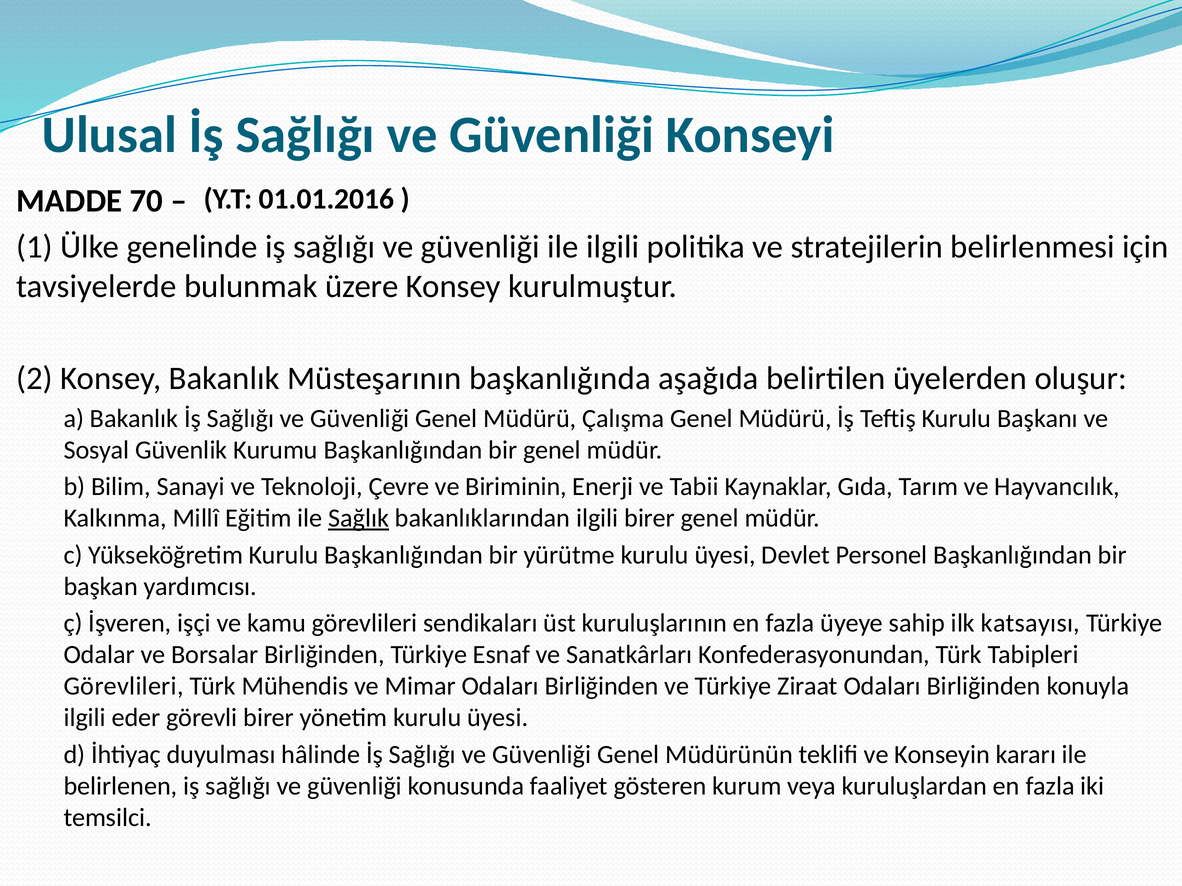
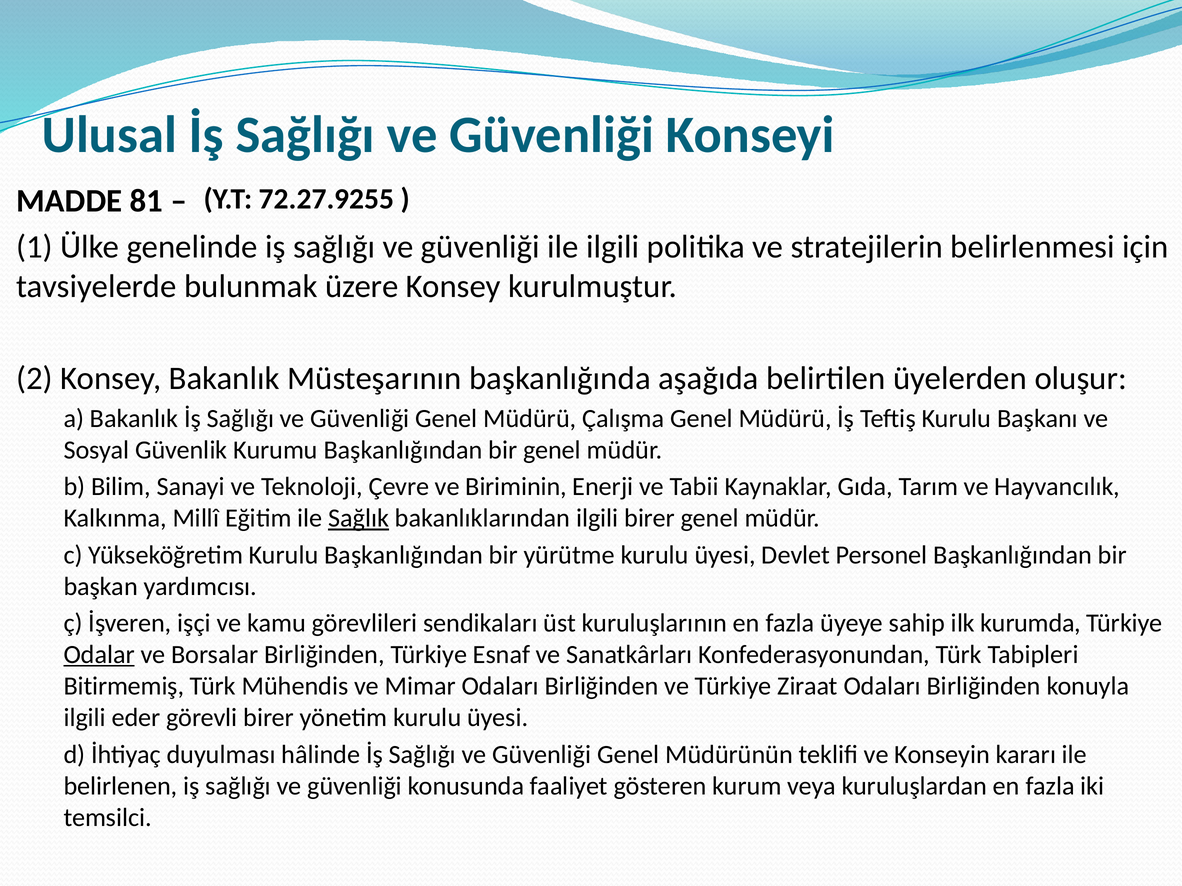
01.01.2016: 01.01.2016 -> 72.27.9255 (327, 199)
70: 70 -> 81 (146, 201)
katsayısı: katsayısı -> kurumda (1031, 624)
Odalar underline: none -> present (99, 655)
Görevlileri: Görevlileri -> Bitirmemiş (124, 687)
